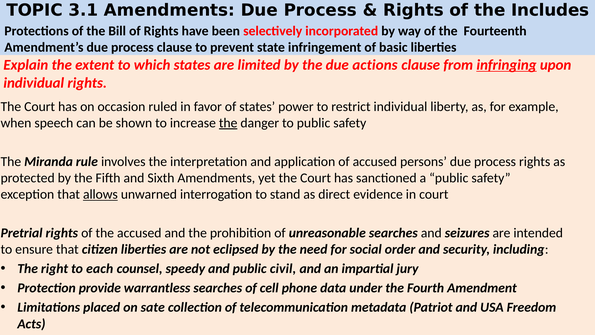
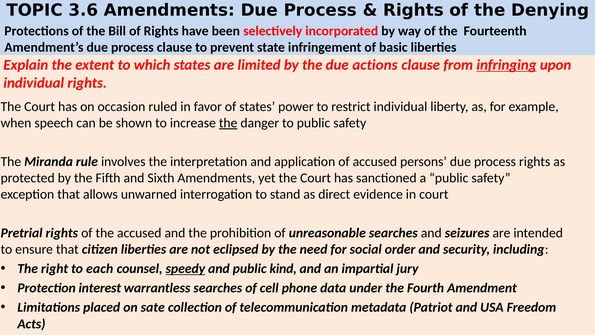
3.1: 3.1 -> 3.6 (83, 10)
Includes: Includes -> Denying (550, 10)
allows underline: present -> none (100, 194)
speedy underline: none -> present (185, 269)
civil: civil -> kind (283, 269)
provide: provide -> interest (100, 288)
